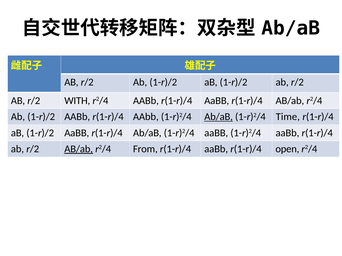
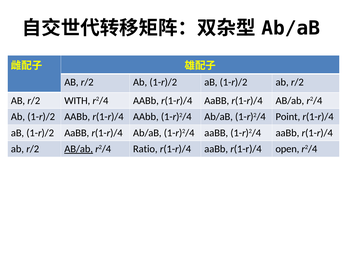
Ab/aB underline: present -> none (219, 117)
Time: Time -> Point (288, 117)
From: From -> Ratio (145, 149)
